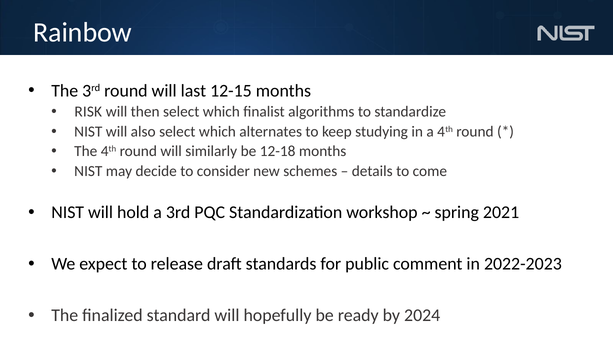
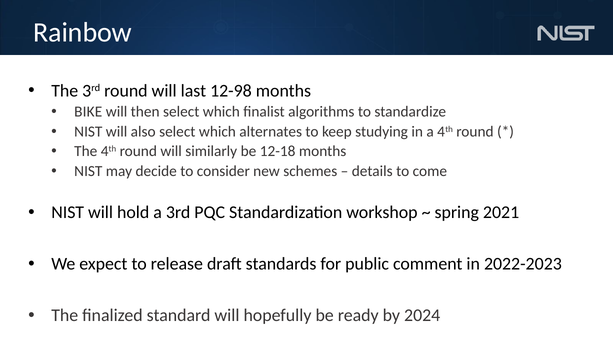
12-15: 12-15 -> 12-98 (231, 91)
RISK: RISK -> BIKE (88, 112)
